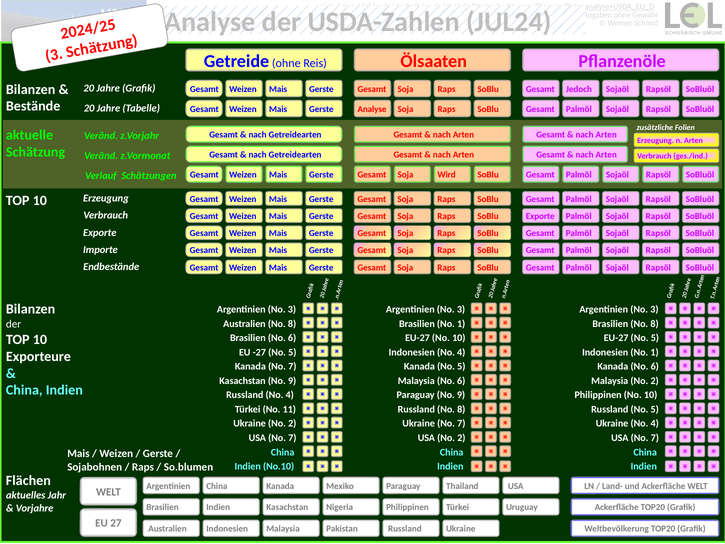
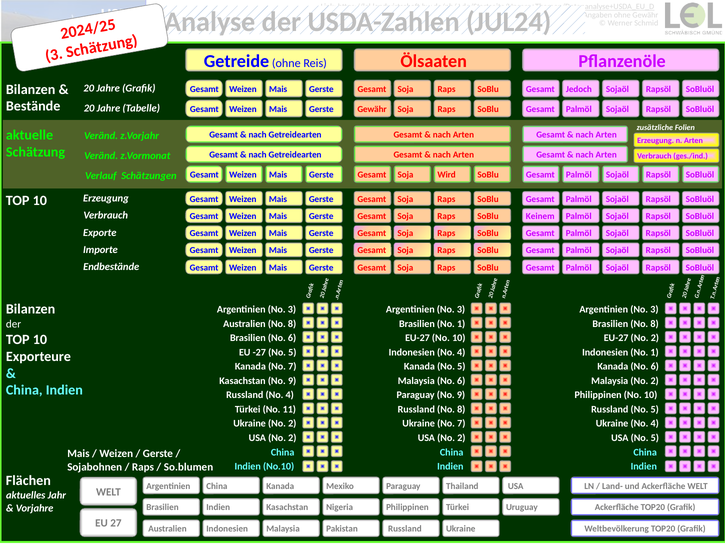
Analyse: Analyse -> Gewähr (372, 109)
SoBlu Exporte: Exporte -> Keinem (540, 216)
EU-27 No 5: 5 -> 2 (655, 338)
7: 7 -> 2 (292, 438)
7: 7 -> 5 (655, 438)
